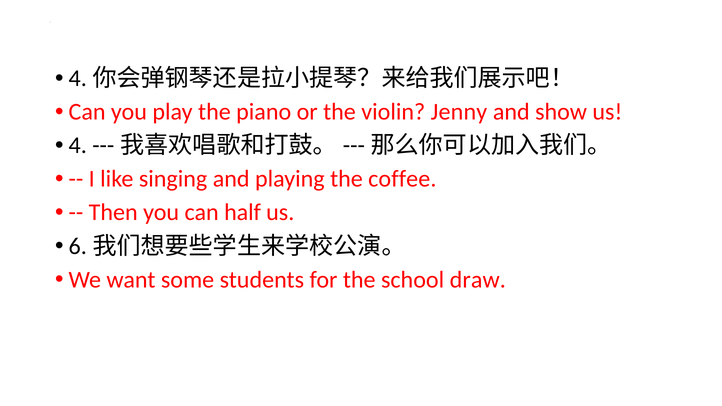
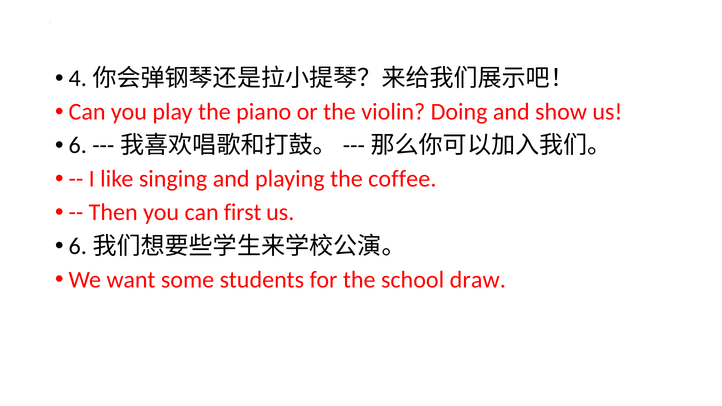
Jenny: Jenny -> Doing (459, 112)
4: 4 -> 6 (78, 146)
half: half -> first (243, 213)
